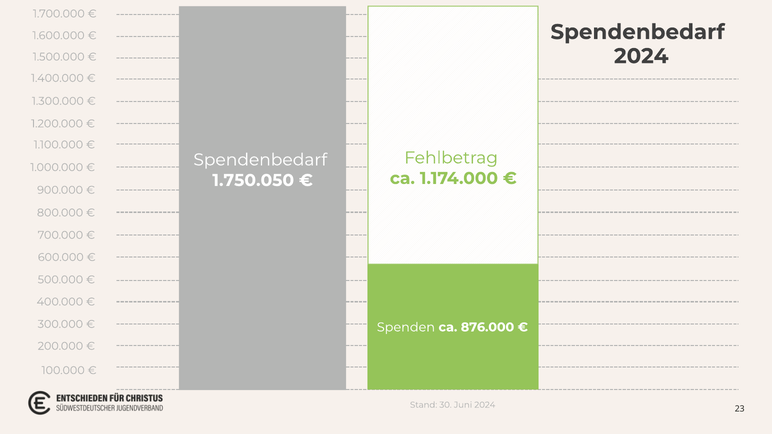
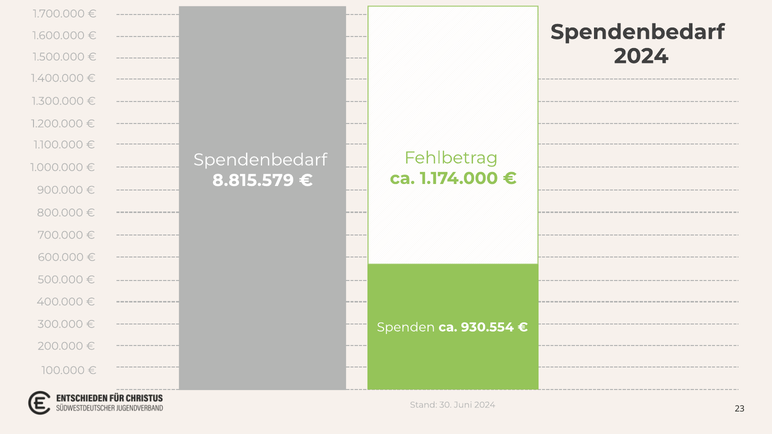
1.750.050: 1.750.050 -> 8.815.579 (253, 180)
876.000: 876.000 -> 930.554 (487, 327)
